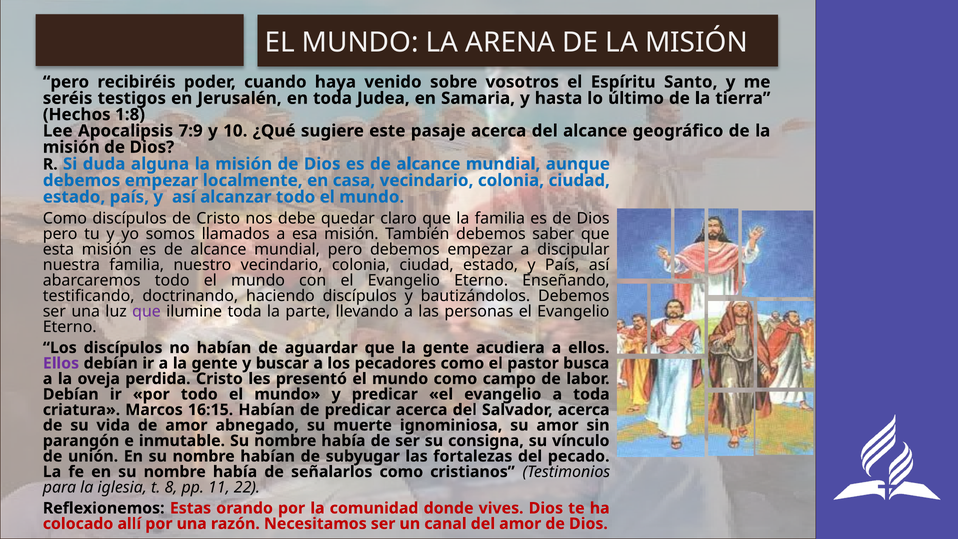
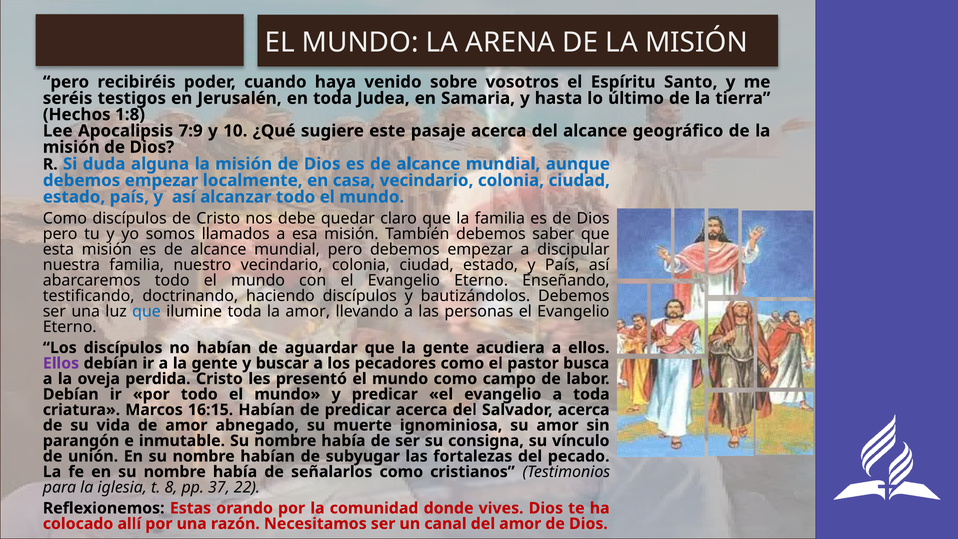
que colour: purple -> blue (147, 311)
la parte: parte -> amor (308, 311)
11: 11 -> 37 (219, 487)
